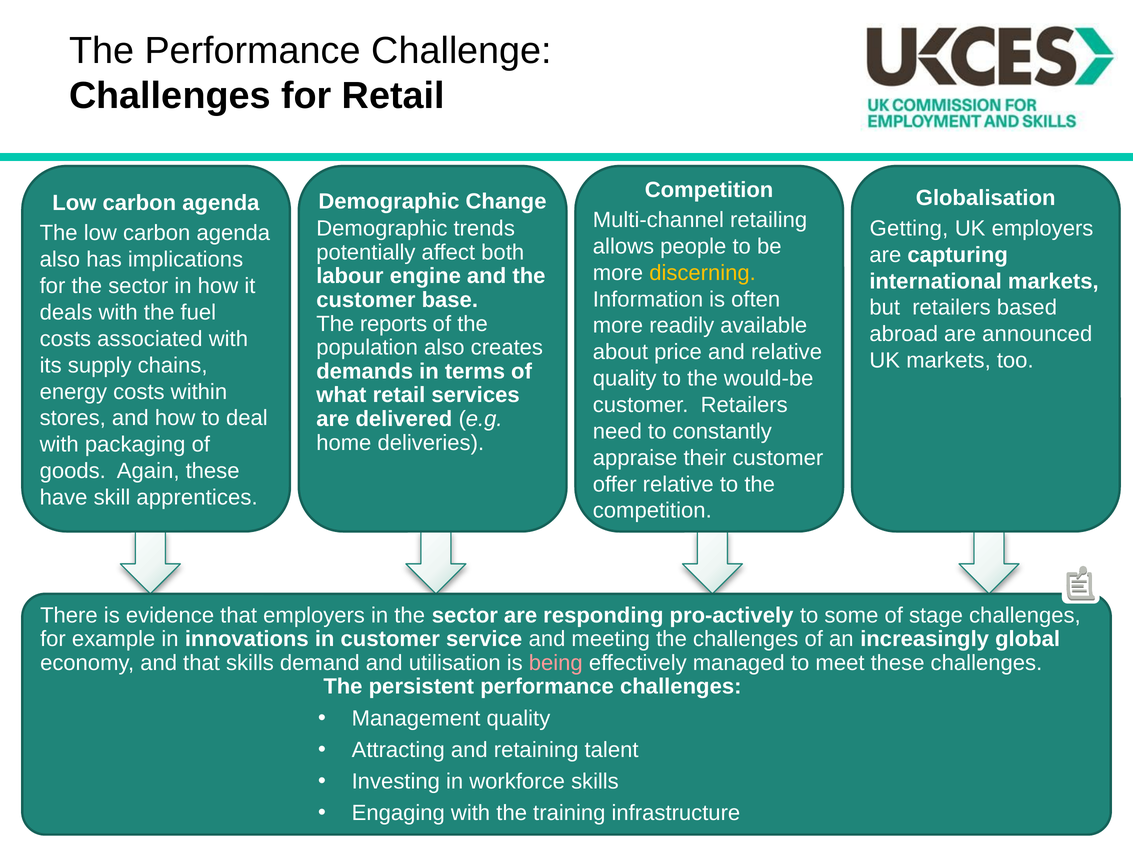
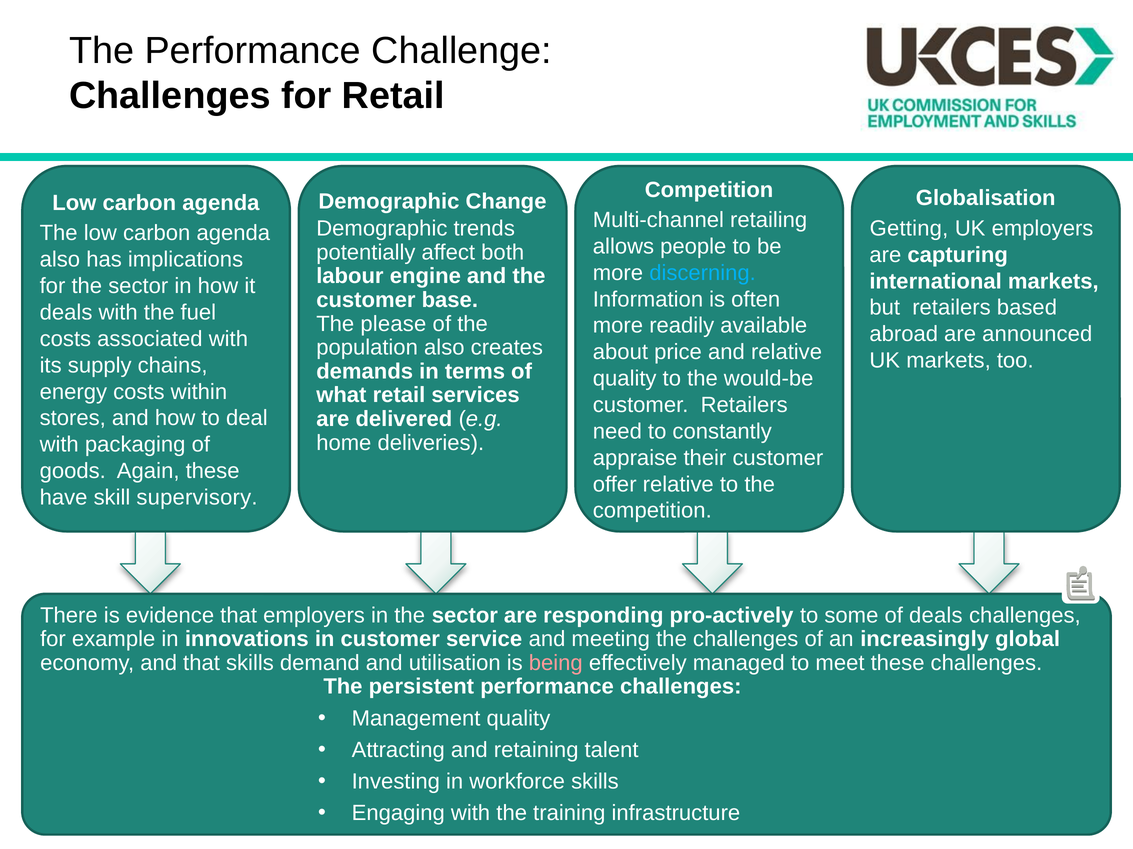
discerning colour: yellow -> light blue (703, 273)
reports: reports -> please (393, 324)
apprentices: apprentices -> supervisory (197, 498)
of stage: stage -> deals (936, 616)
